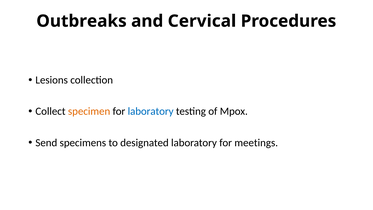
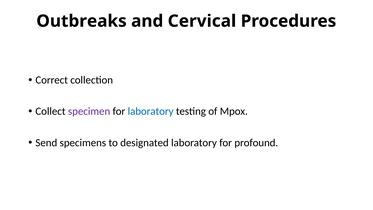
Lesions: Lesions -> Correct (52, 80)
specimen colour: orange -> purple (89, 111)
meetings: meetings -> profound (256, 143)
